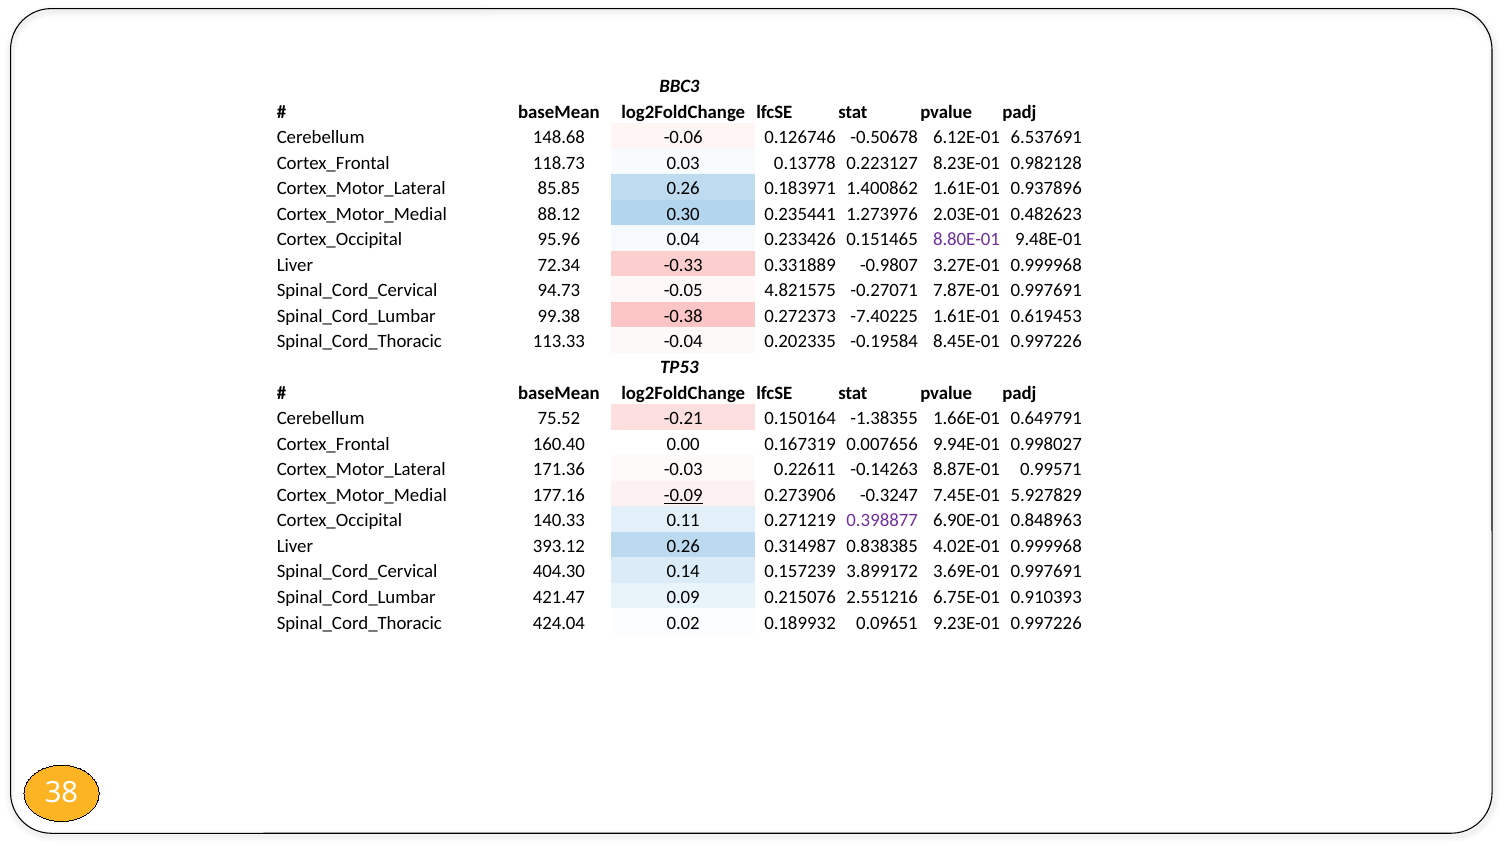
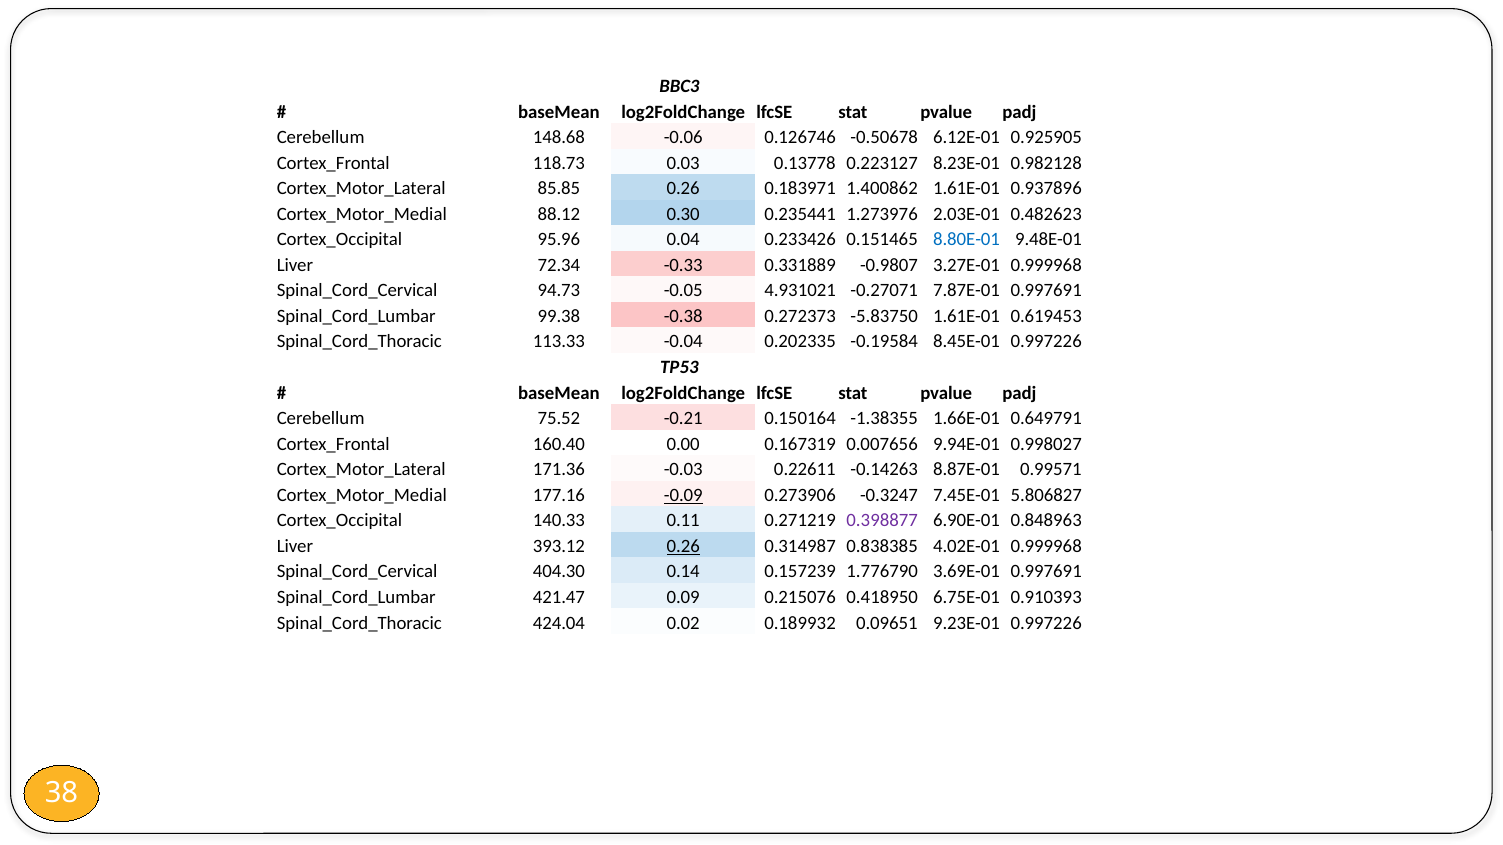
6.537691: 6.537691 -> 0.925905 (1046, 137)
8.80E-01 colour: purple -> blue (967, 240)
4.821575: 4.821575 -> 4.931021 (800, 291)
-7.40225: -7.40225 -> -5.83750 (884, 316)
5.927829: 5.927829 -> 5.806827 (1046, 495)
0.26 underline: none -> present (683, 546)
3.899172: 3.899172 -> 1.776790 (882, 572)
2.551216: 2.551216 -> 0.418950 (882, 598)
